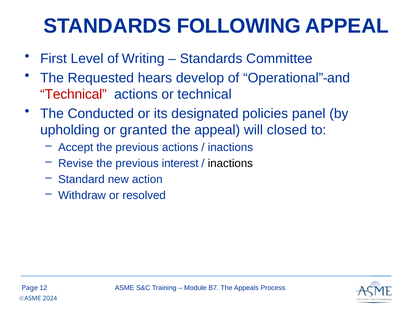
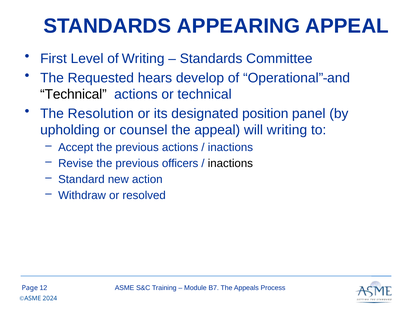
FOLLOWING: FOLLOWING -> APPEARING (239, 26)
Technical colour: red -> black (73, 94)
Conducted: Conducted -> Resolution (101, 114)
policies: policies -> position (265, 114)
granted: granted -> counsel (144, 130)
will closed: closed -> writing (287, 130)
interest: interest -> officers (180, 163)
